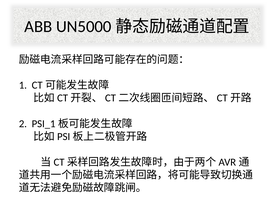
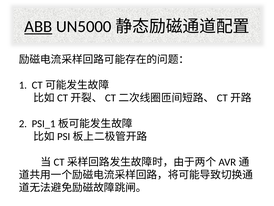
ABB underline: none -> present (38, 27)
